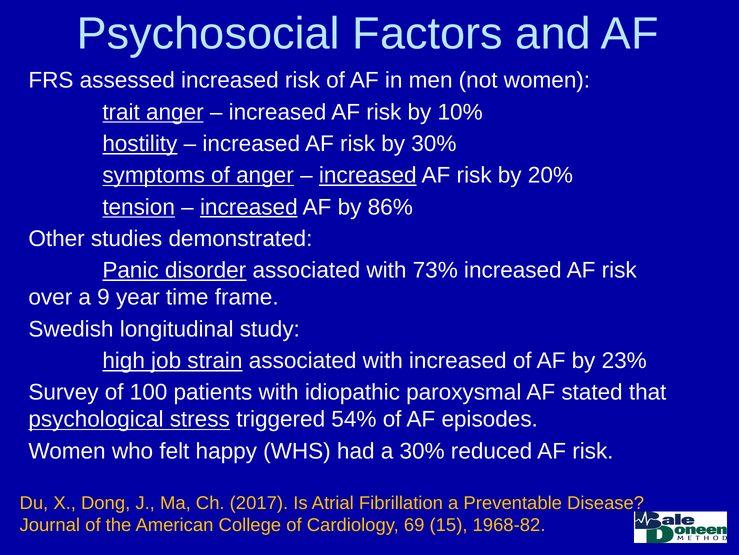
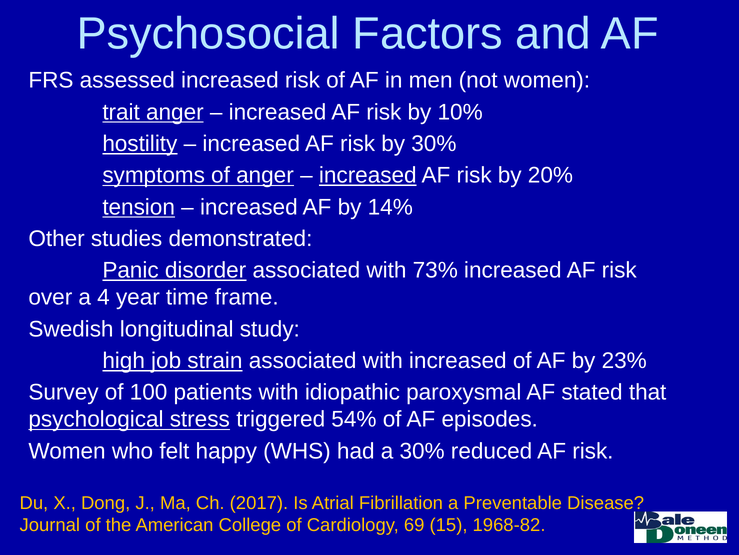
increased underline: present -> none (249, 207)
86%: 86% -> 14% (390, 207)
9: 9 -> 4 (103, 297)
